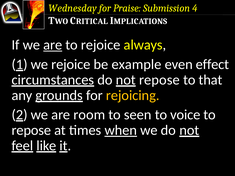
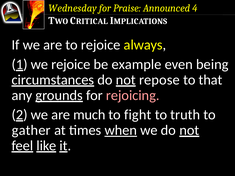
Submission: Submission -> Announced (167, 8)
are underline: present -> none (53, 45)
effect: effect -> being (212, 64)
rejoicing colour: yellow -> pink (133, 95)
room: room -> much (89, 115)
seen: seen -> fight (138, 115)
voice: voice -> truth (185, 115)
repose: repose -> gather (31, 130)
